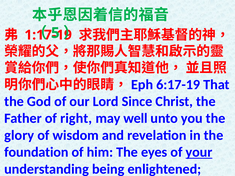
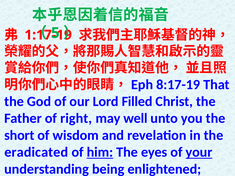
6:17-19: 6:17-19 -> 8:17-19 (178, 85)
Since: Since -> Filled (137, 102)
glory: glory -> short (19, 135)
foundation: foundation -> eradicated (36, 152)
him underline: none -> present (100, 152)
